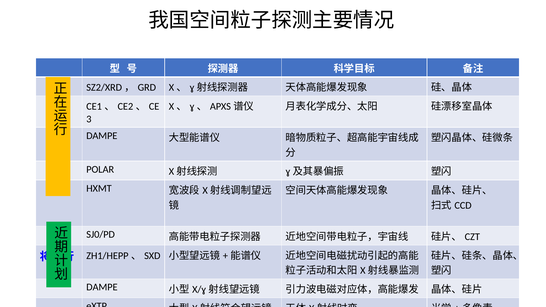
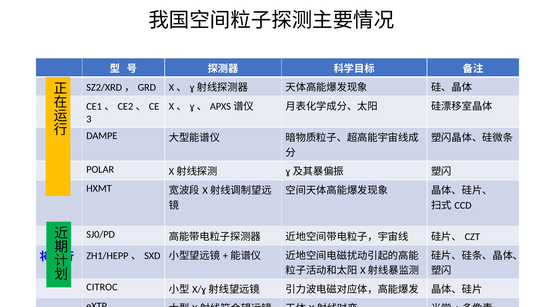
DAMPE: DAMPE -> CITROC (102, 287)
